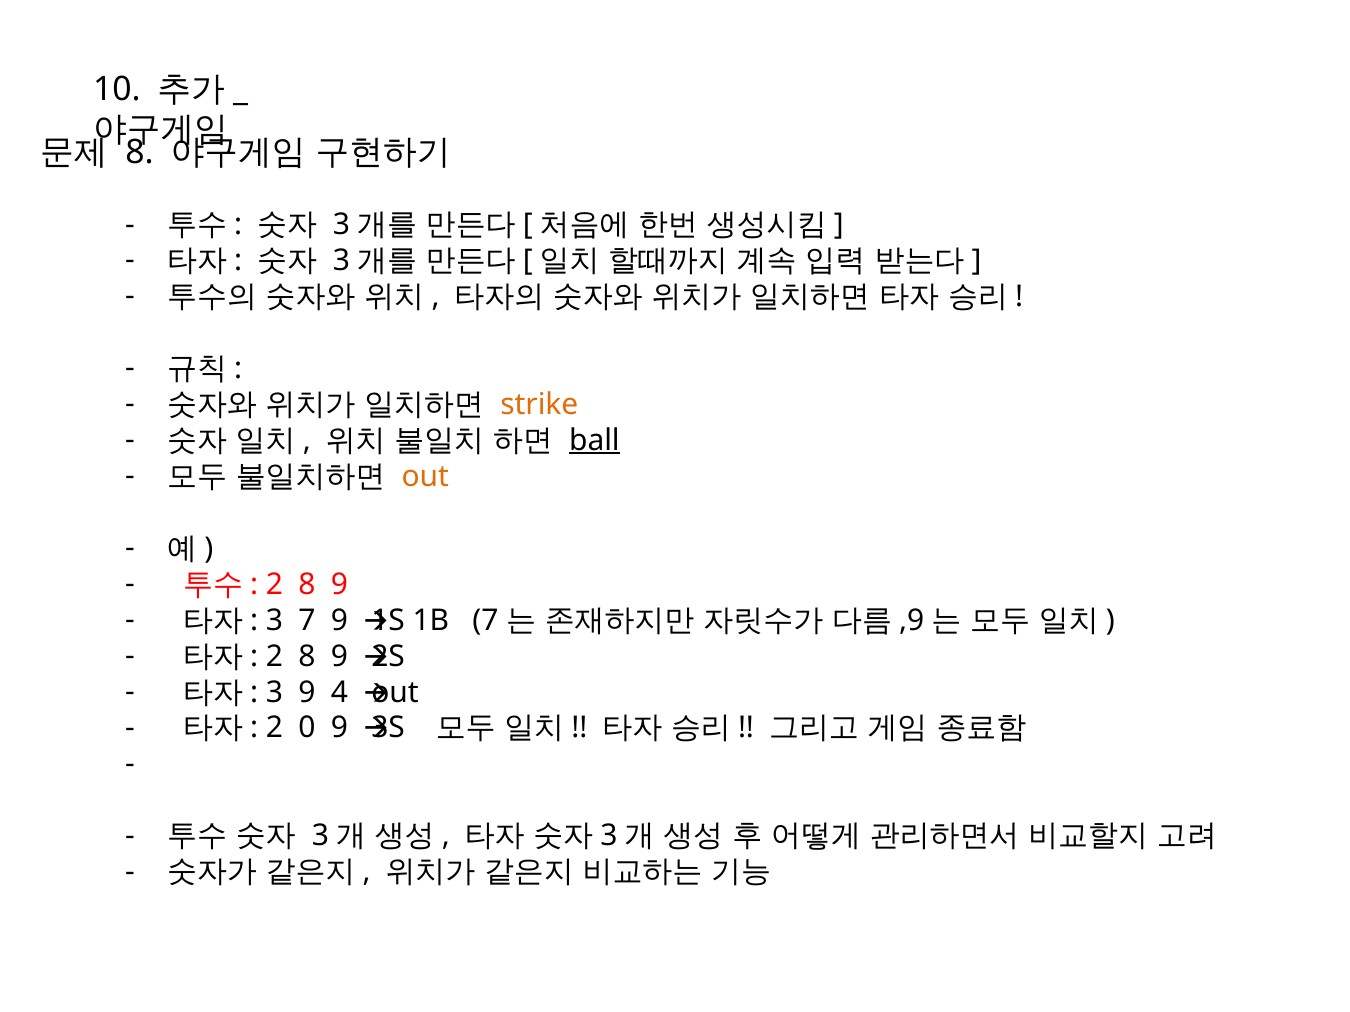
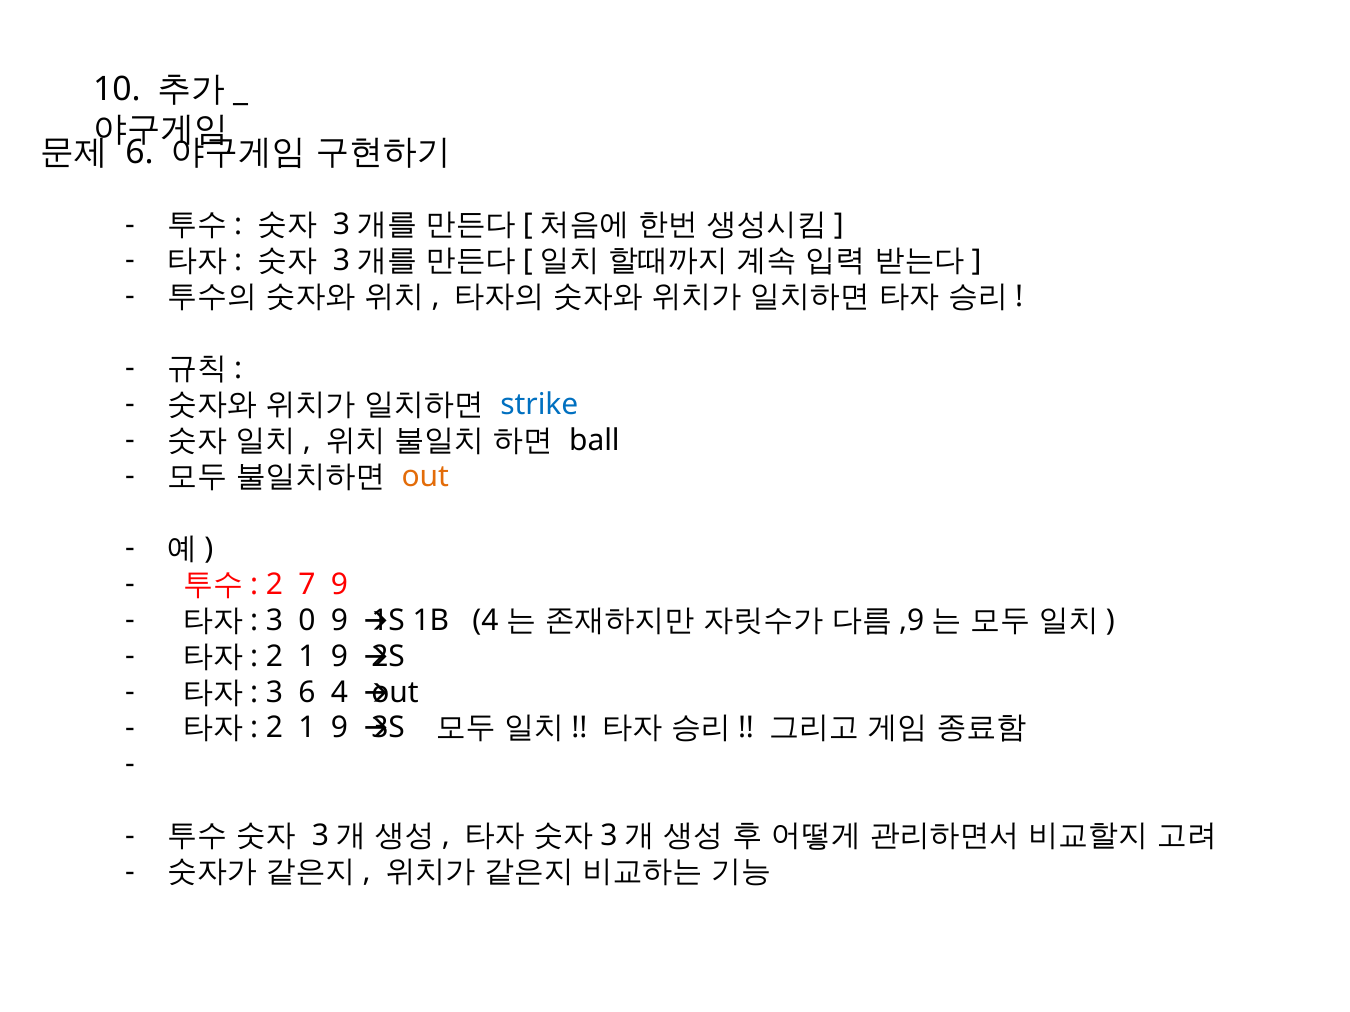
8: 8 -> 6 (140, 153)
strike colour: orange -> blue (539, 405)
ball underline: present -> none (594, 441)
8: 8 -> 7 (307, 585)
3 7: 7 -> 0 (307, 621)
1B 7: 7 -> 4 (485, 621)
8: 8 -> 1 (307, 656)
3 9: 9 -> 6 (307, 692)
0: 0 -> 1 (307, 728)
